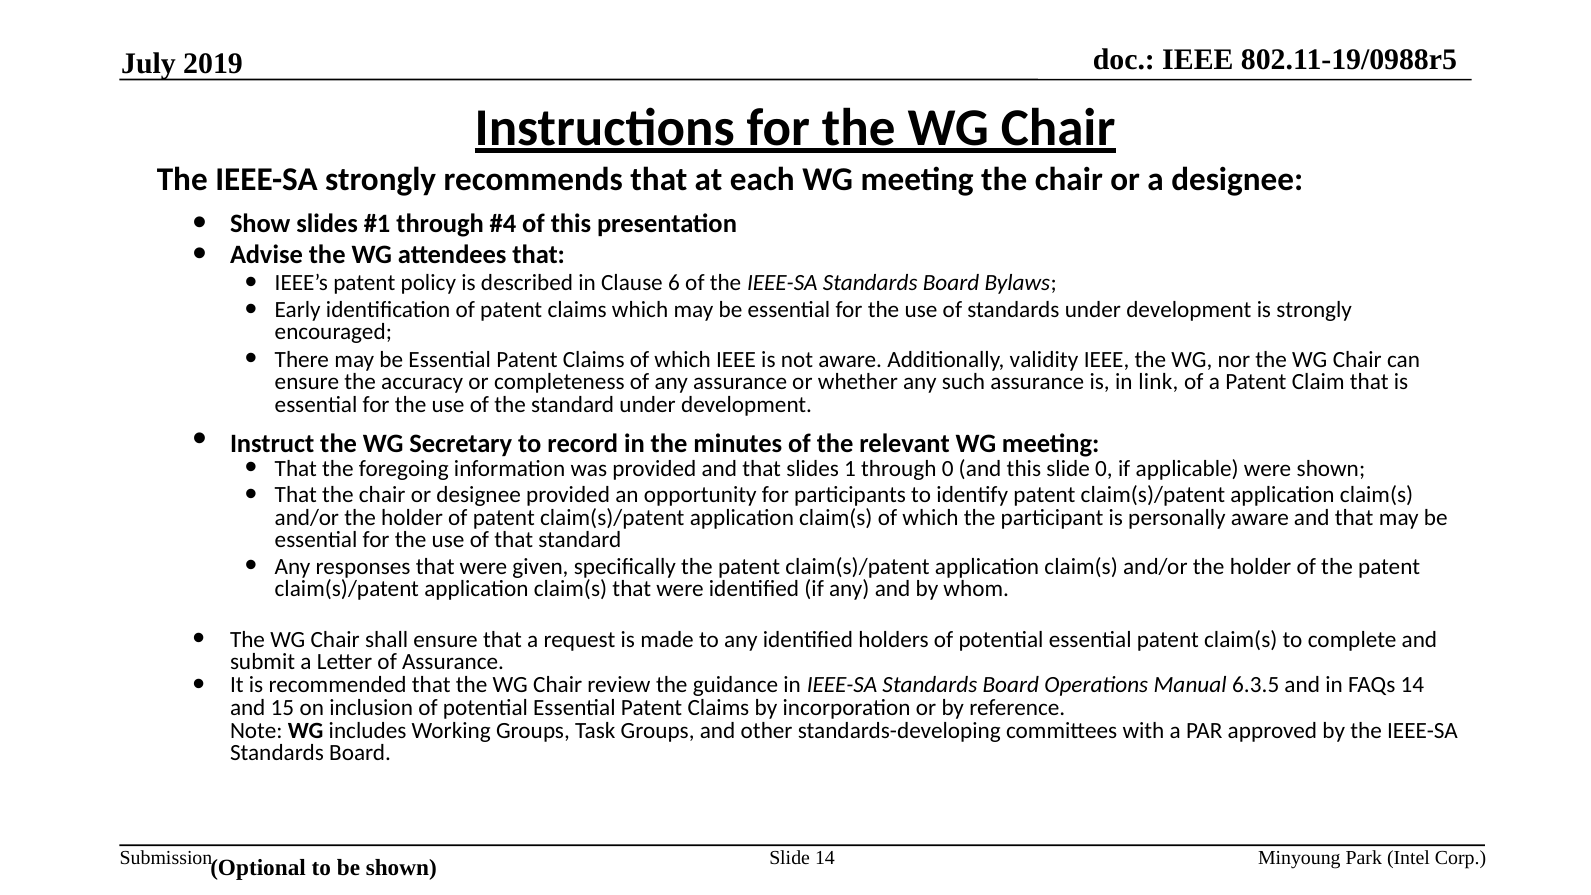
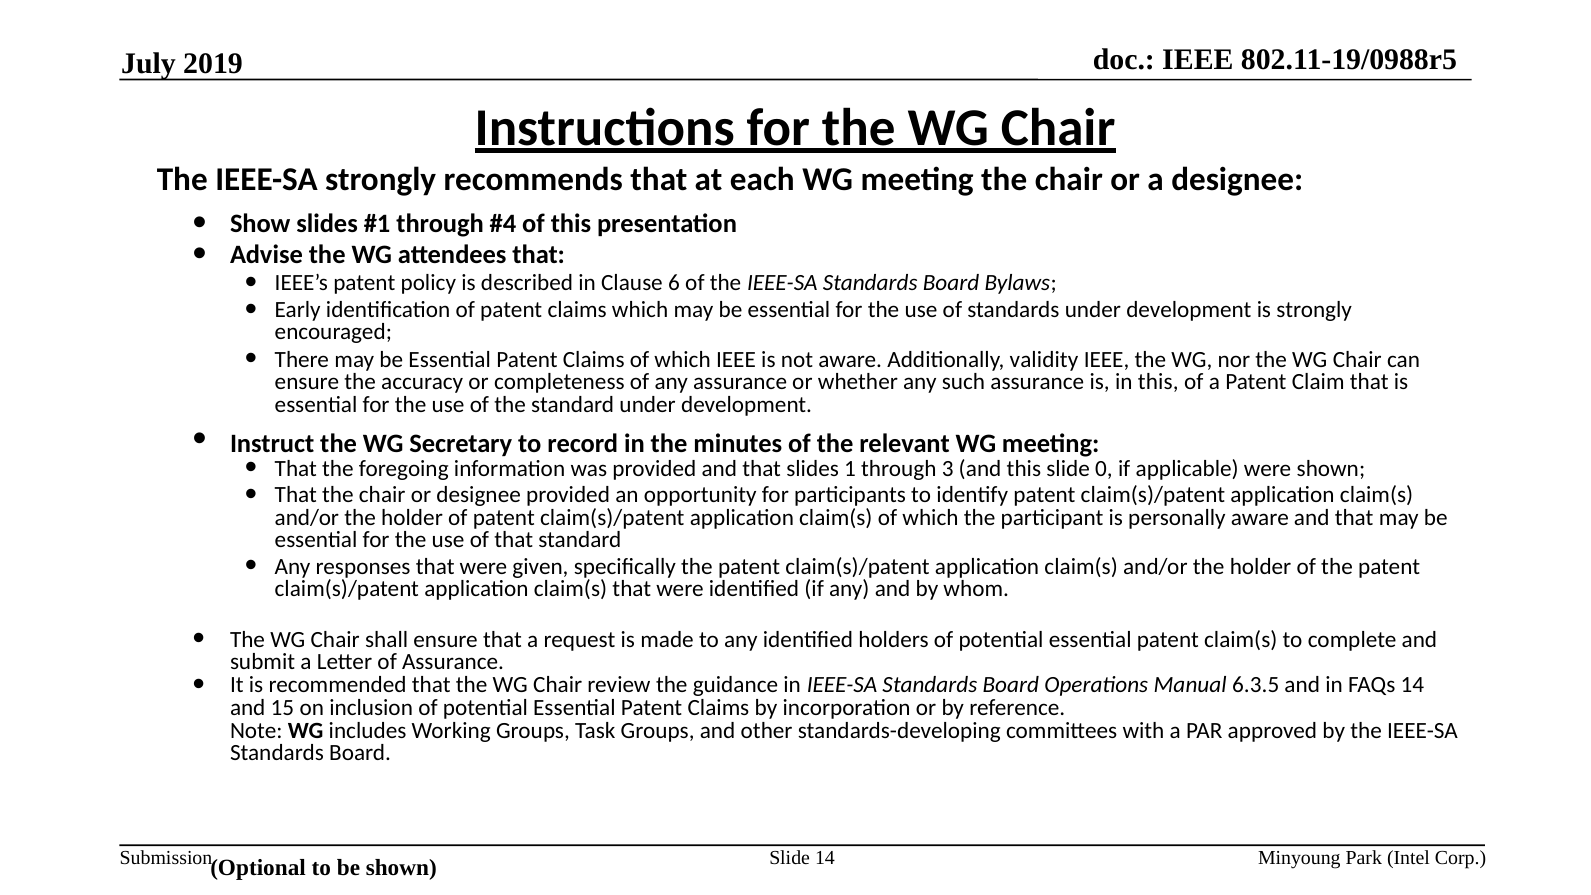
in link: link -> this (1158, 382)
through 0: 0 -> 3 (948, 468)
